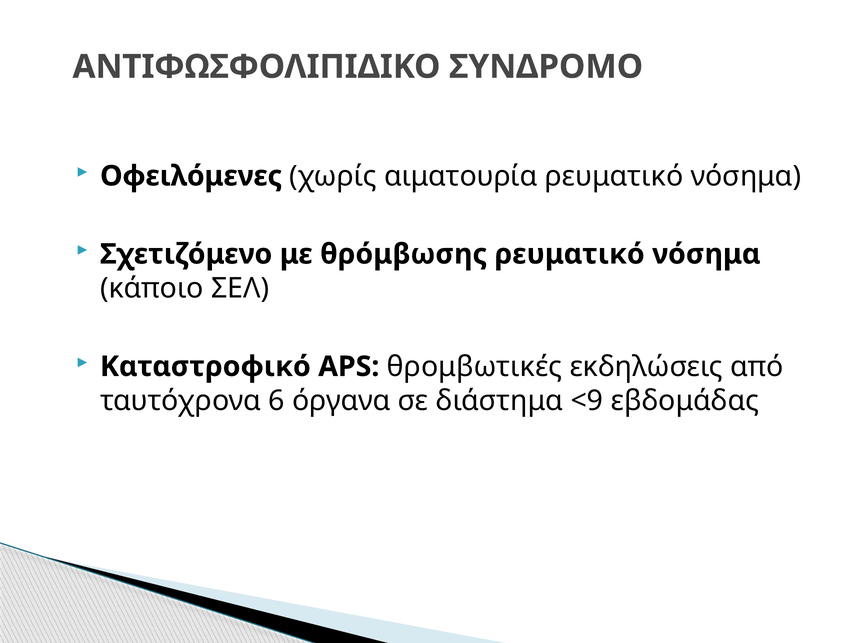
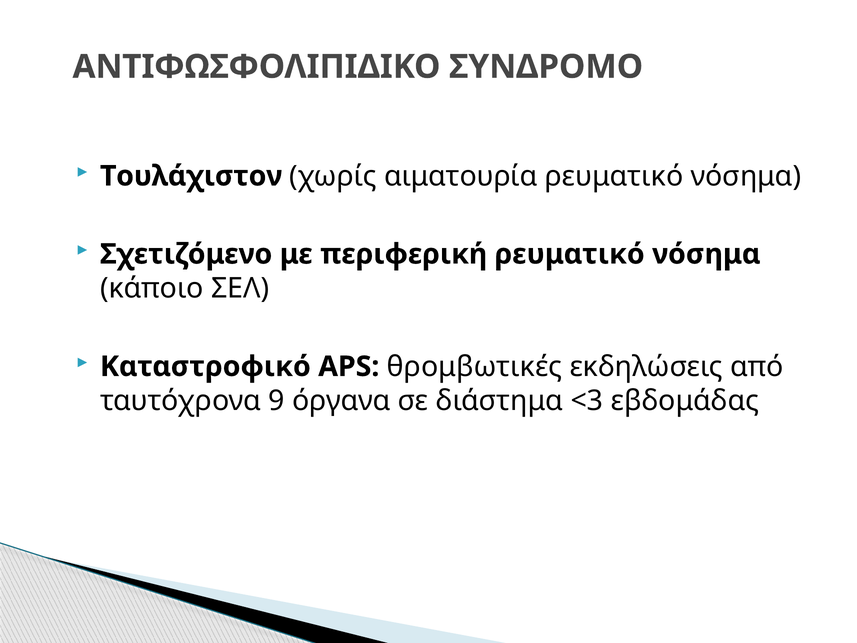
Οφειλόμενες: Οφειλόμενες -> Τουλάχιστον (191, 176)
θρόμβωσης: θρόμβωσης -> περιφερική (404, 254)
6: 6 -> 9 (277, 401)
<9: <9 -> <3 (587, 401)
